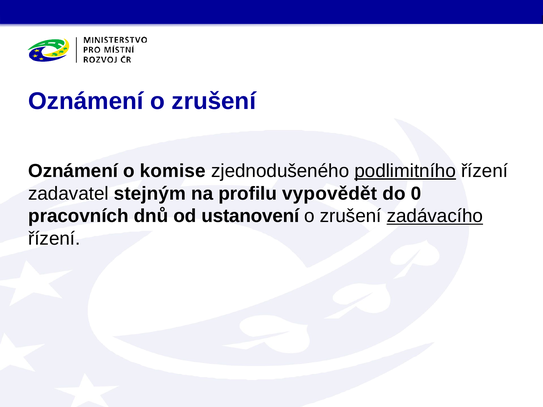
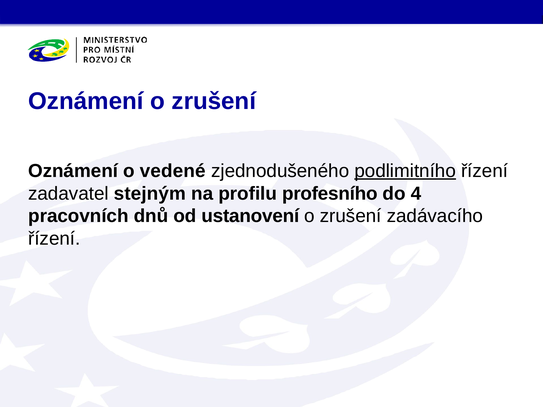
komise: komise -> vedené (173, 171)
vypovědět: vypovědět -> profesního (330, 194)
0: 0 -> 4 (416, 194)
zadávacího underline: present -> none (435, 216)
